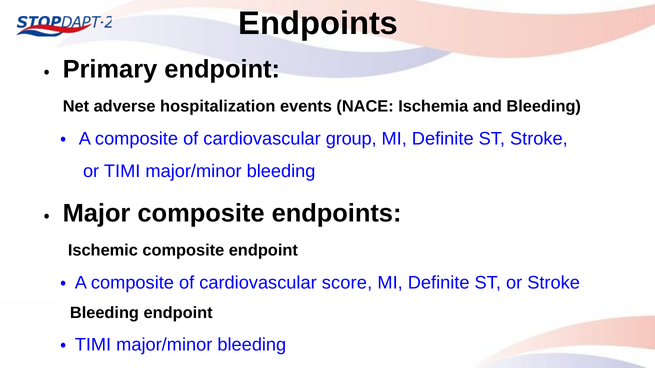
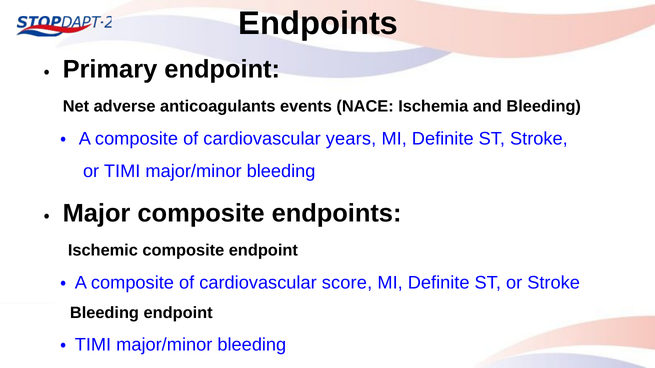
hospitalization: hospitalization -> anticoagulants (218, 107)
group: group -> years (351, 139)
